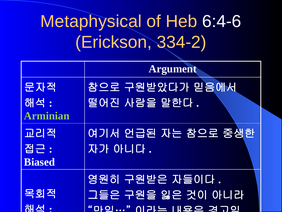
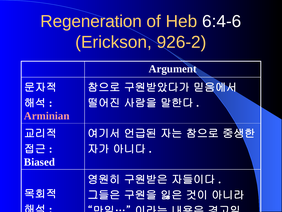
Metaphysical: Metaphysical -> Regeneration (91, 21)
334-2: 334-2 -> 926-2 (182, 42)
Arminian colour: light green -> pink (47, 116)
